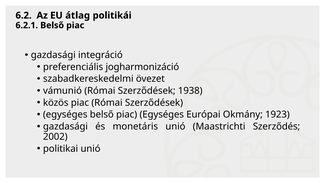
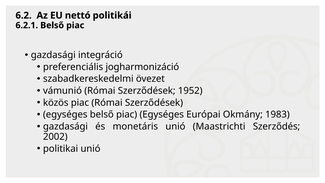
átlag: átlag -> nettó (78, 15)
1938: 1938 -> 1952 (190, 91)
1923: 1923 -> 1983 (277, 114)
